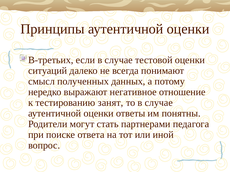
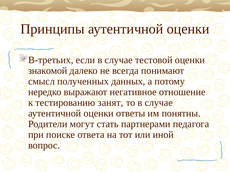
ситуаций: ситуаций -> знакомой (48, 71)
